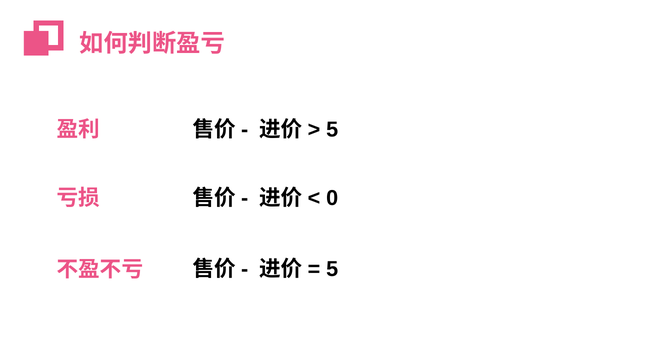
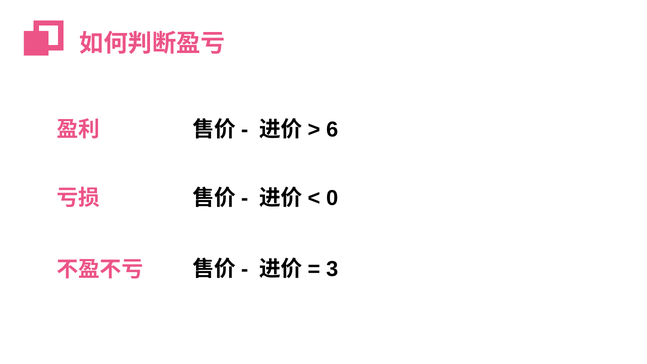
5: 5 -> 6 (332, 129)
5: 5 -> 3 (332, 269)
